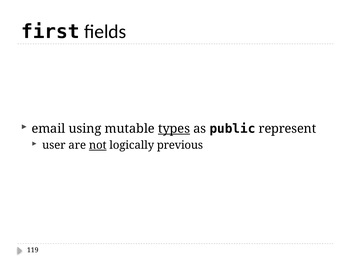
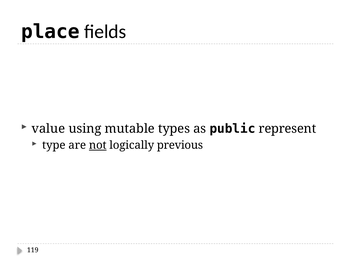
first: first -> place (50, 32)
email: email -> value (48, 129)
types underline: present -> none (174, 129)
user: user -> type (54, 145)
